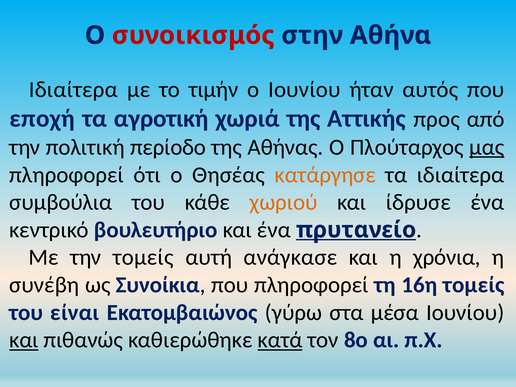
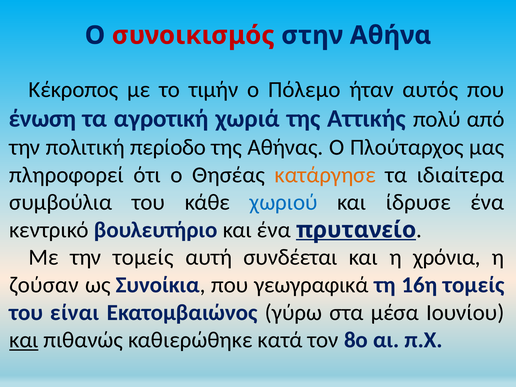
Ιδιαίτερα: Ιδιαίτερα -> Κέκροπος (73, 90)
ο Iουνίου: Iουνίου -> Πόλεμο (304, 90)
εποχή: εποχή -> ένωση (43, 119)
προς: προς -> πολύ (437, 119)
μας underline: present -> none (487, 147)
χωριού colour: orange -> blue (284, 202)
ανάγκασε: ανάγκασε -> συνδέεται (291, 257)
συνέβη: συνέβη -> ζούσαν (44, 285)
που πληροφορεί: πληροφορεί -> γεωγραφικά (311, 285)
κατά underline: present -> none (280, 340)
